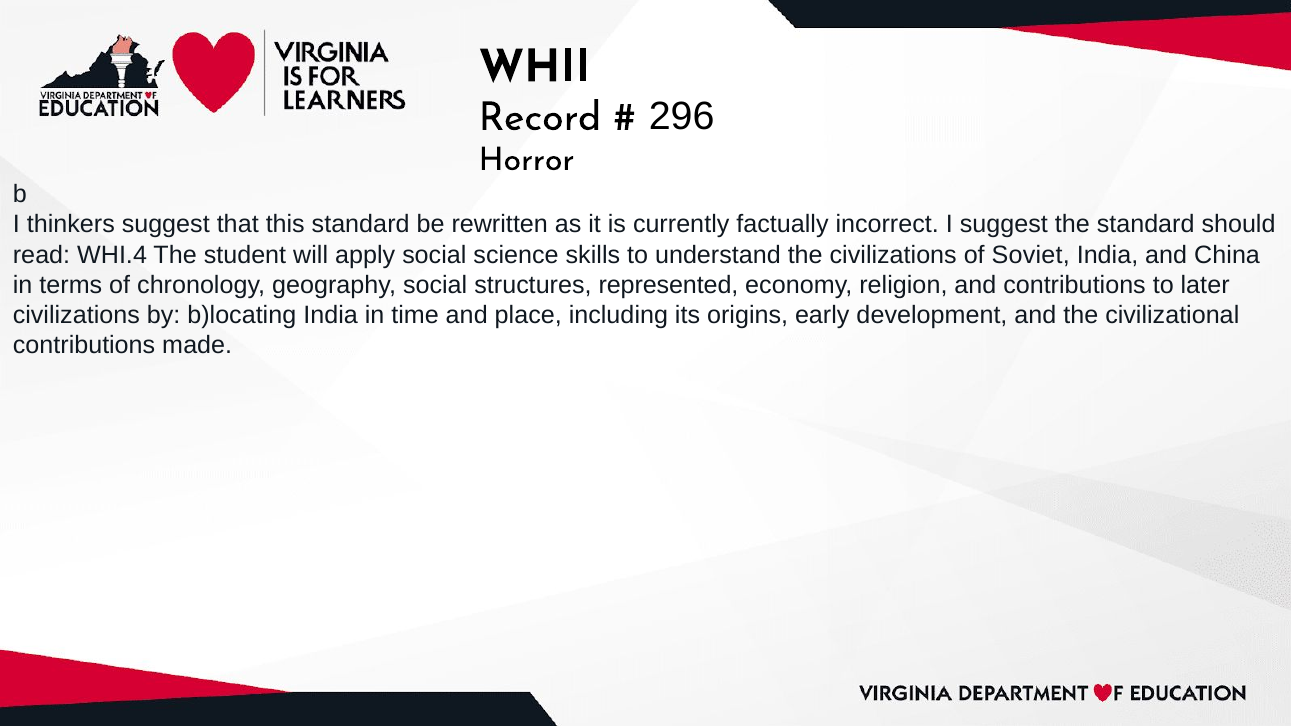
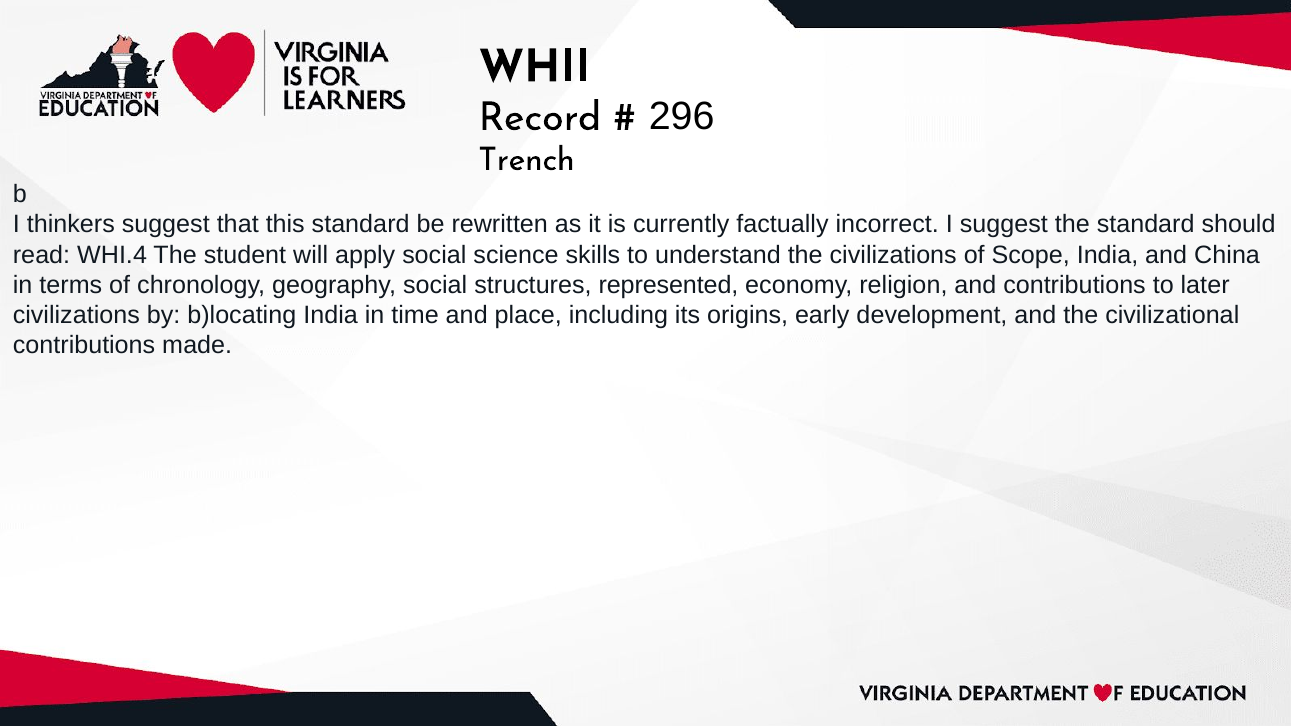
Horror: Horror -> Trench (527, 159)
Soviet: Soviet -> Scope (1031, 255)
